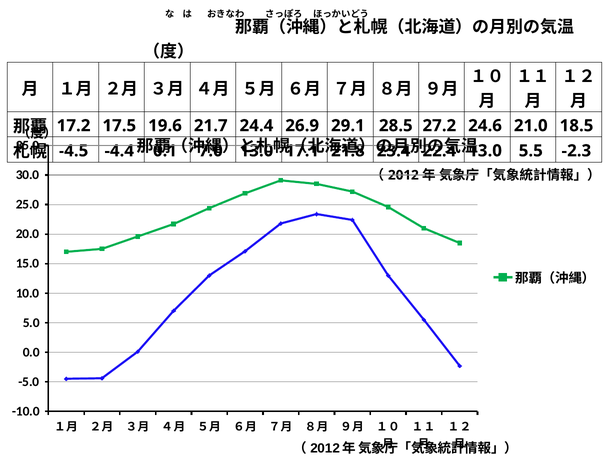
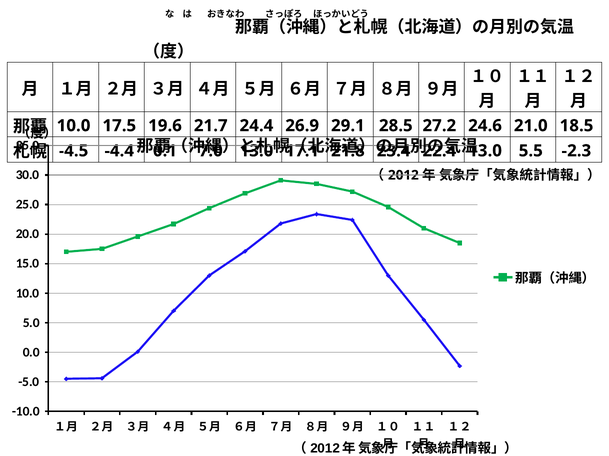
17.2: 17.2 -> 10.0 (74, 126)
